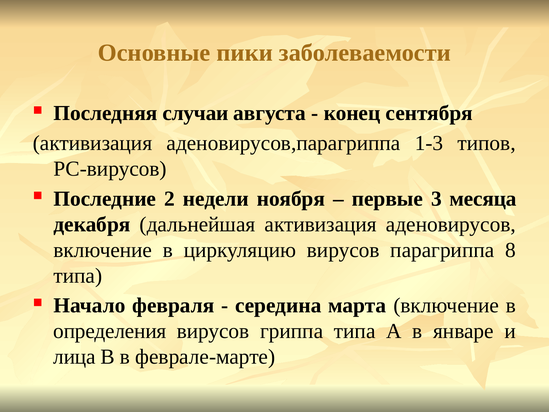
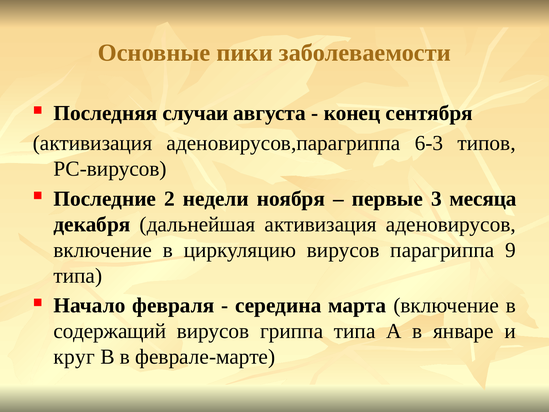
1-3: 1-3 -> 6-3 (429, 143)
8: 8 -> 9 (510, 250)
определения: определения -> содержащий (110, 331)
лица: лица -> круг (74, 357)
